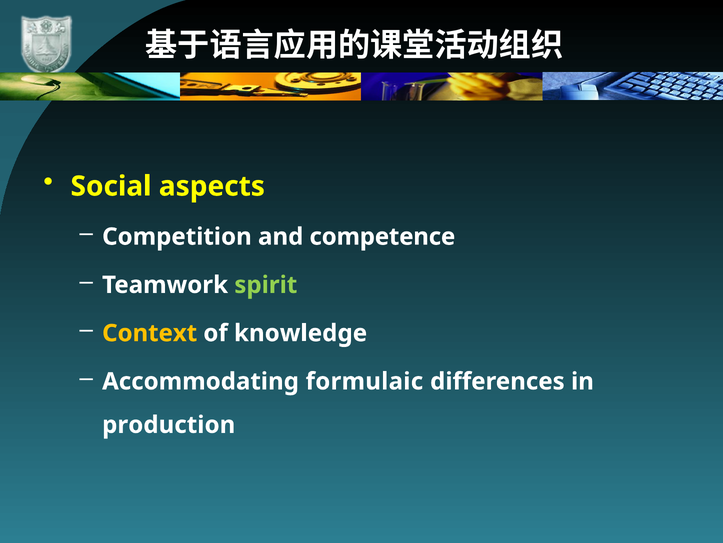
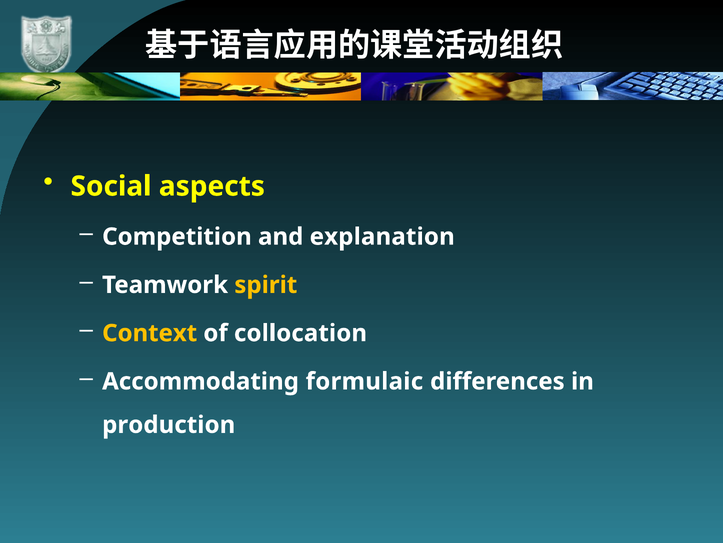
competence: competence -> explanation (382, 236)
spirit colour: light green -> yellow (266, 285)
knowledge: knowledge -> collocation (301, 333)
